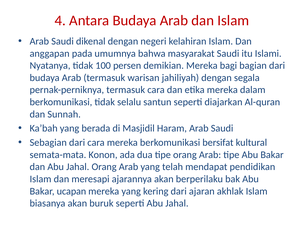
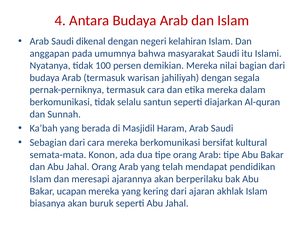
bagi: bagi -> nilai (228, 66)
